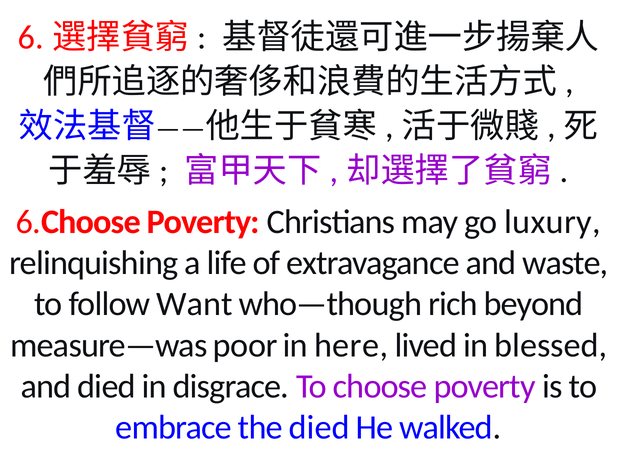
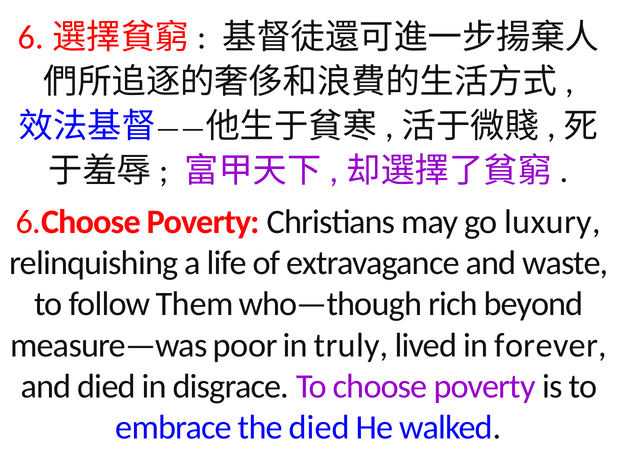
Want: Want -> Them (195, 305)
here: here -> truly (351, 346)
blessed: blessed -> forever (551, 346)
